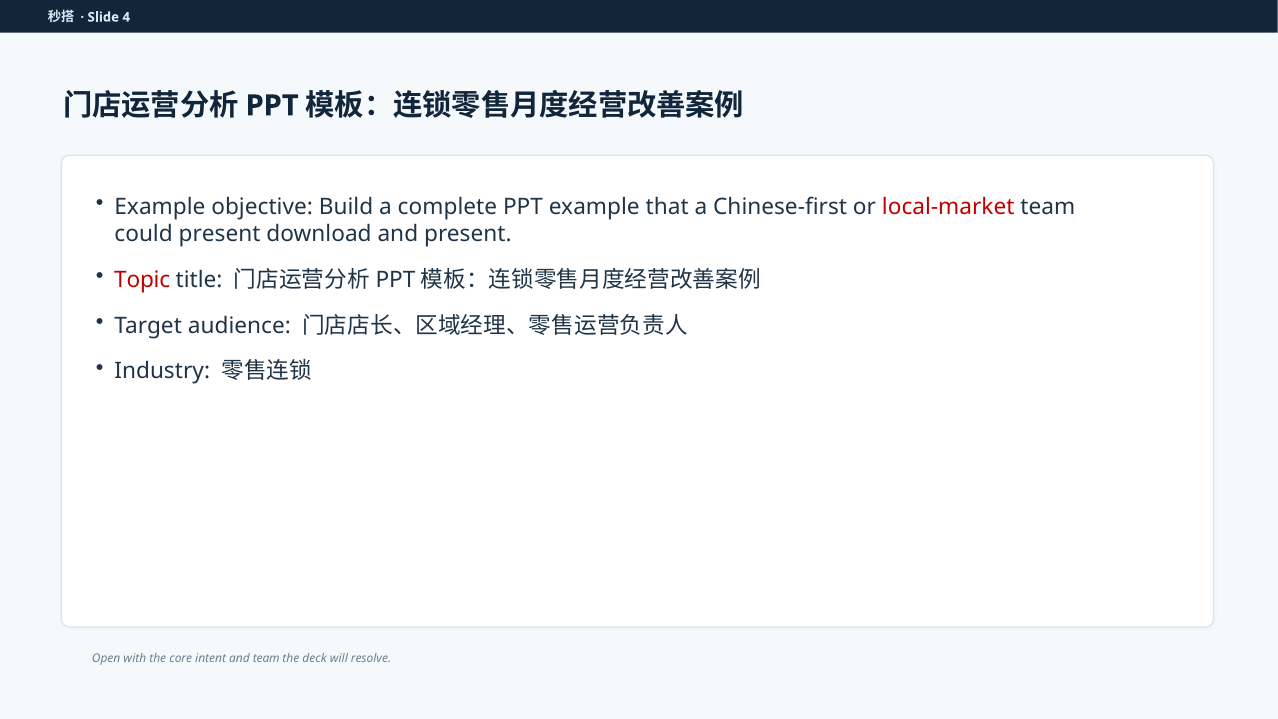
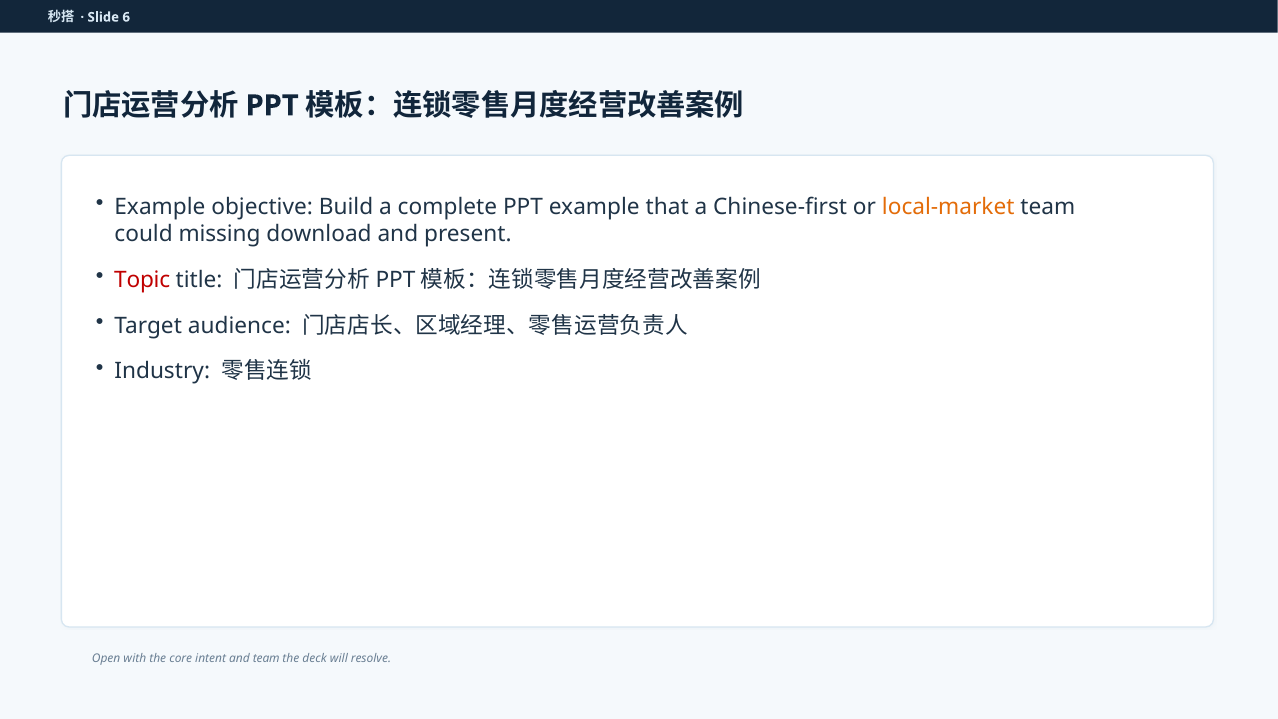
4: 4 -> 6 (126, 17)
local-market colour: red -> orange (948, 207)
could present: present -> missing (220, 234)
